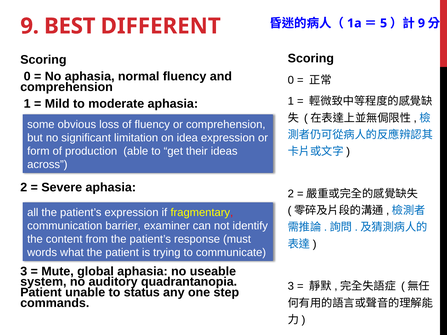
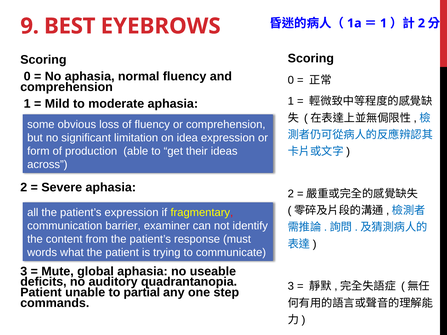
5: 5 -> 1 (384, 23)
9: 9 -> 2 (421, 23)
DIFFERENT: DIFFERENT -> EYEBROWS (161, 26)
system: system -> deficits (43, 282)
status: status -> partial (142, 293)
